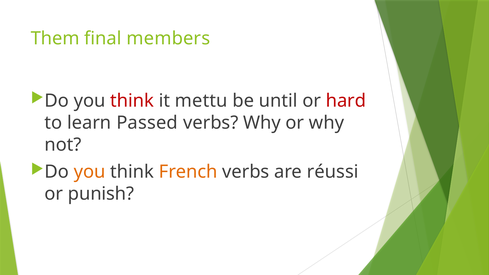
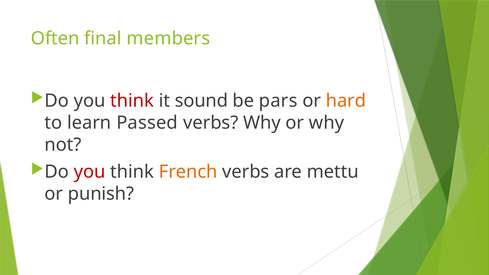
Them: Them -> Often (55, 39)
mettu: mettu -> sound (201, 101)
until: until -> pars (278, 101)
hard colour: red -> orange (346, 101)
you colour: orange -> red (90, 172)
réussi: réussi -> mettu (333, 172)
